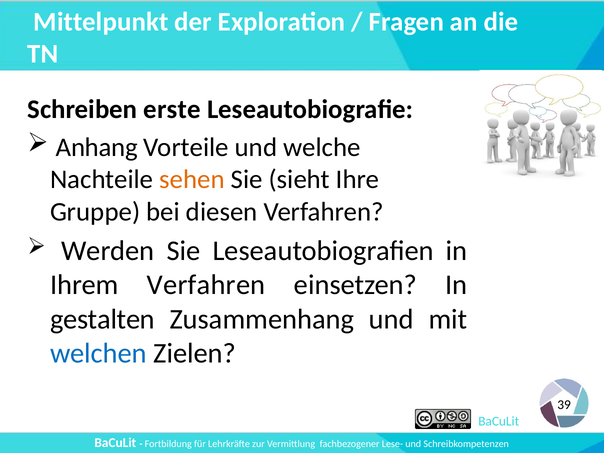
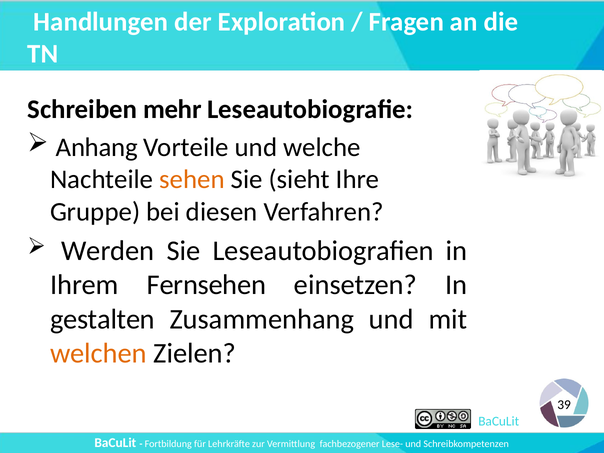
Mittelpunkt: Mittelpunkt -> Handlungen (101, 22)
erste: erste -> mehr (172, 110)
Ihrem Verfahren: Verfahren -> Fernsehen (206, 285)
welchen colour: blue -> orange (99, 353)
